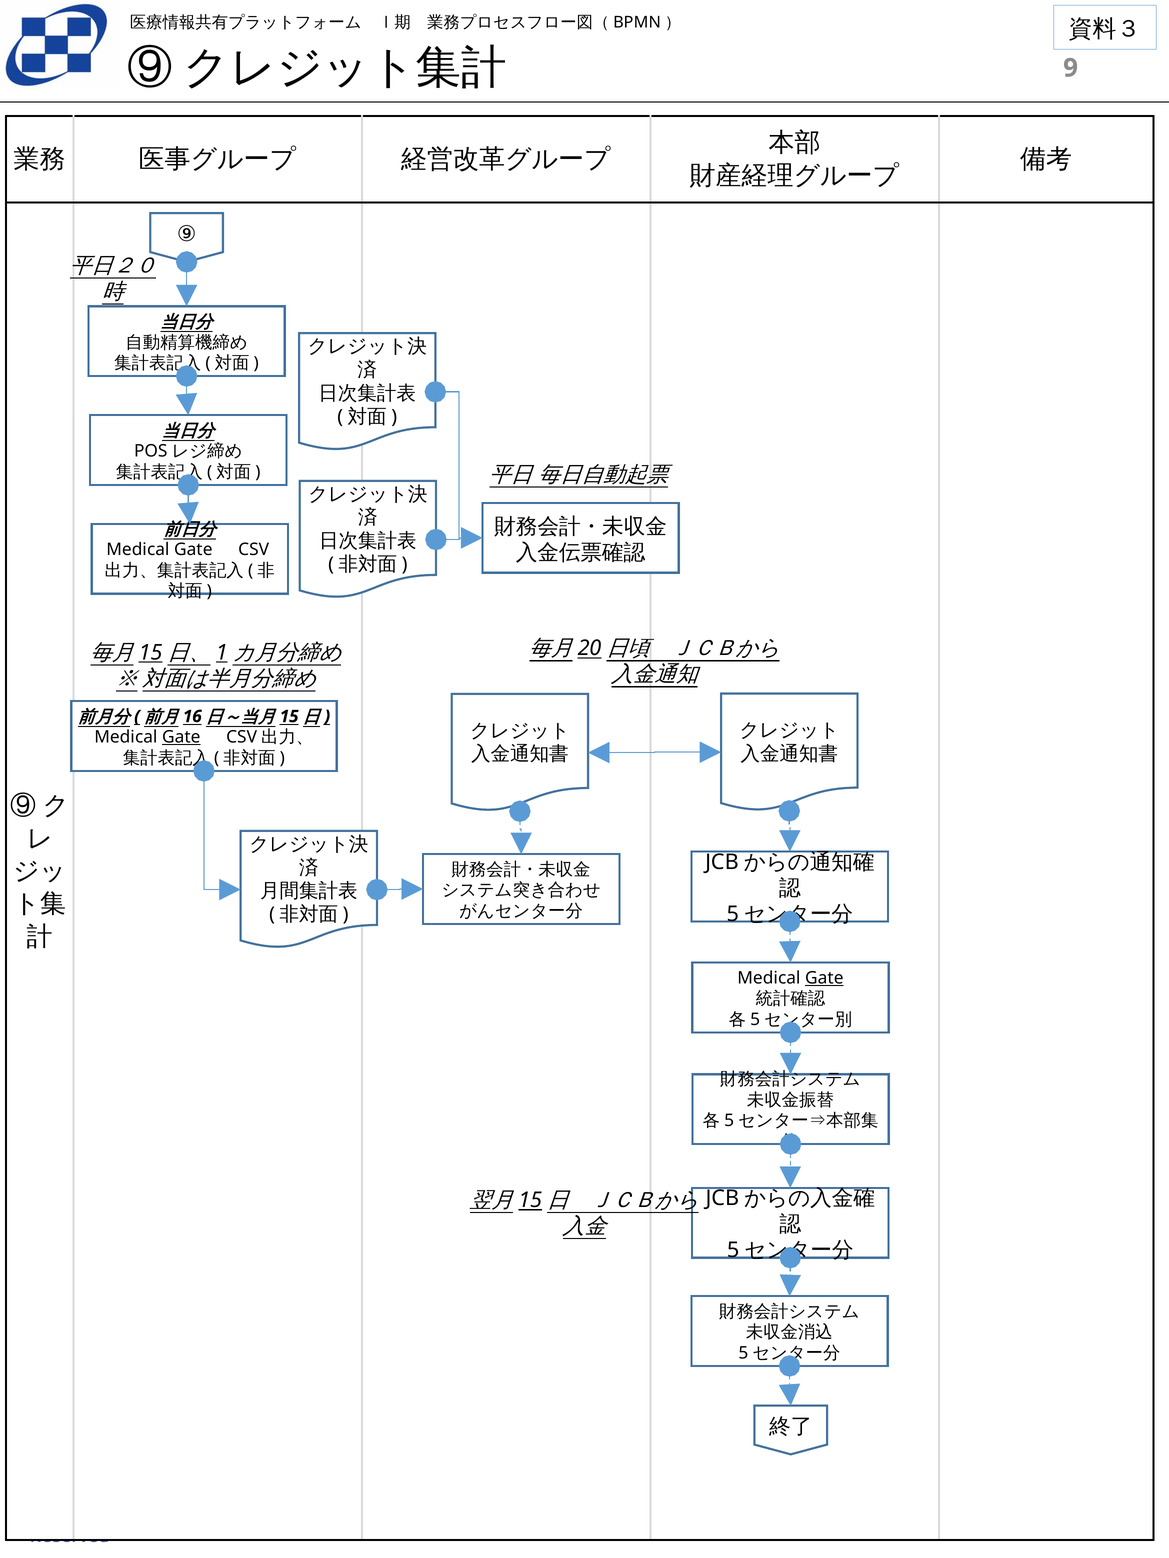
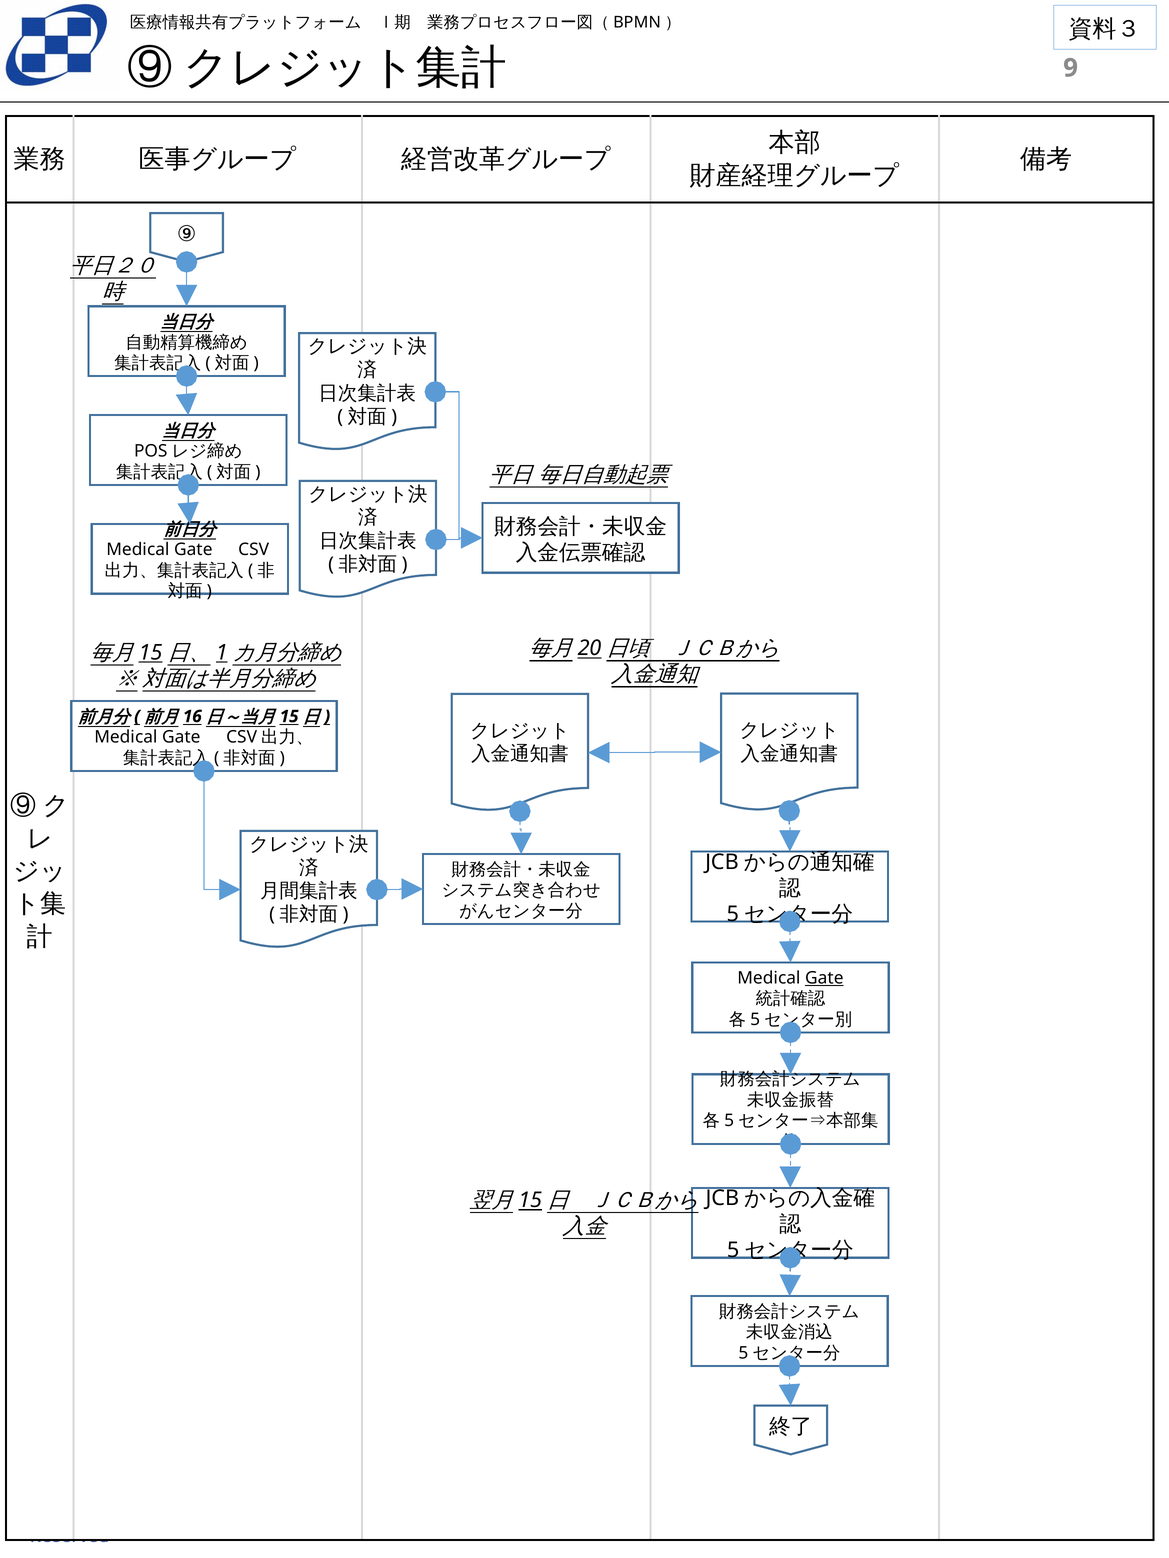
Gate underline: present -> none (181, 738)
